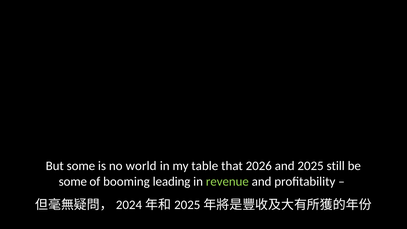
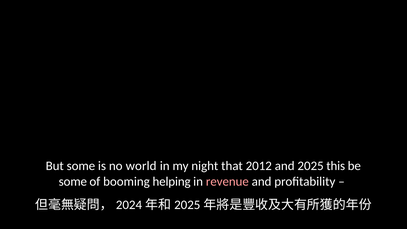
table: table -> night (205, 166)
2026: 2026 -> 2012 (259, 166)
still: still -> this (336, 166)
leading: leading -> helping (172, 181)
revenue colour: light green -> pink (227, 181)
